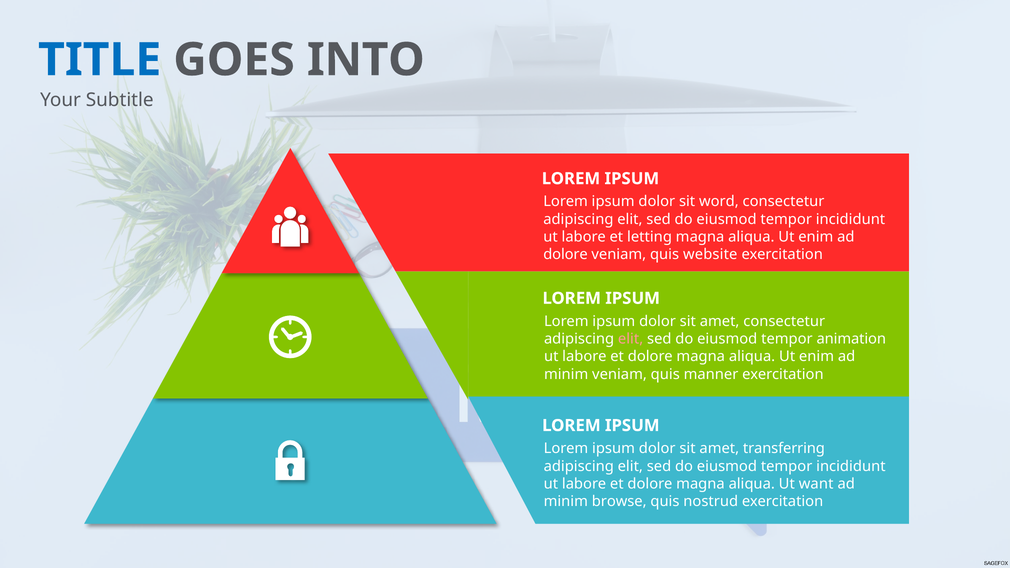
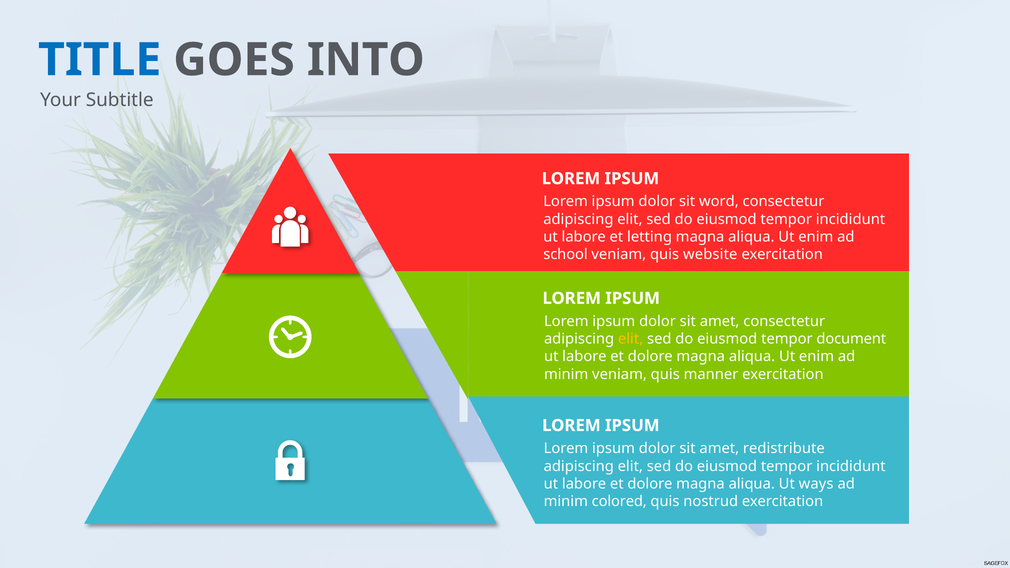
dolore: dolore -> school (566, 255)
elit colour: pink -> yellow (631, 339)
animation: animation -> document (851, 339)
transferring: transferring -> redistribute (784, 449)
want: want -> ways (816, 484)
browse: browse -> colored (619, 502)
